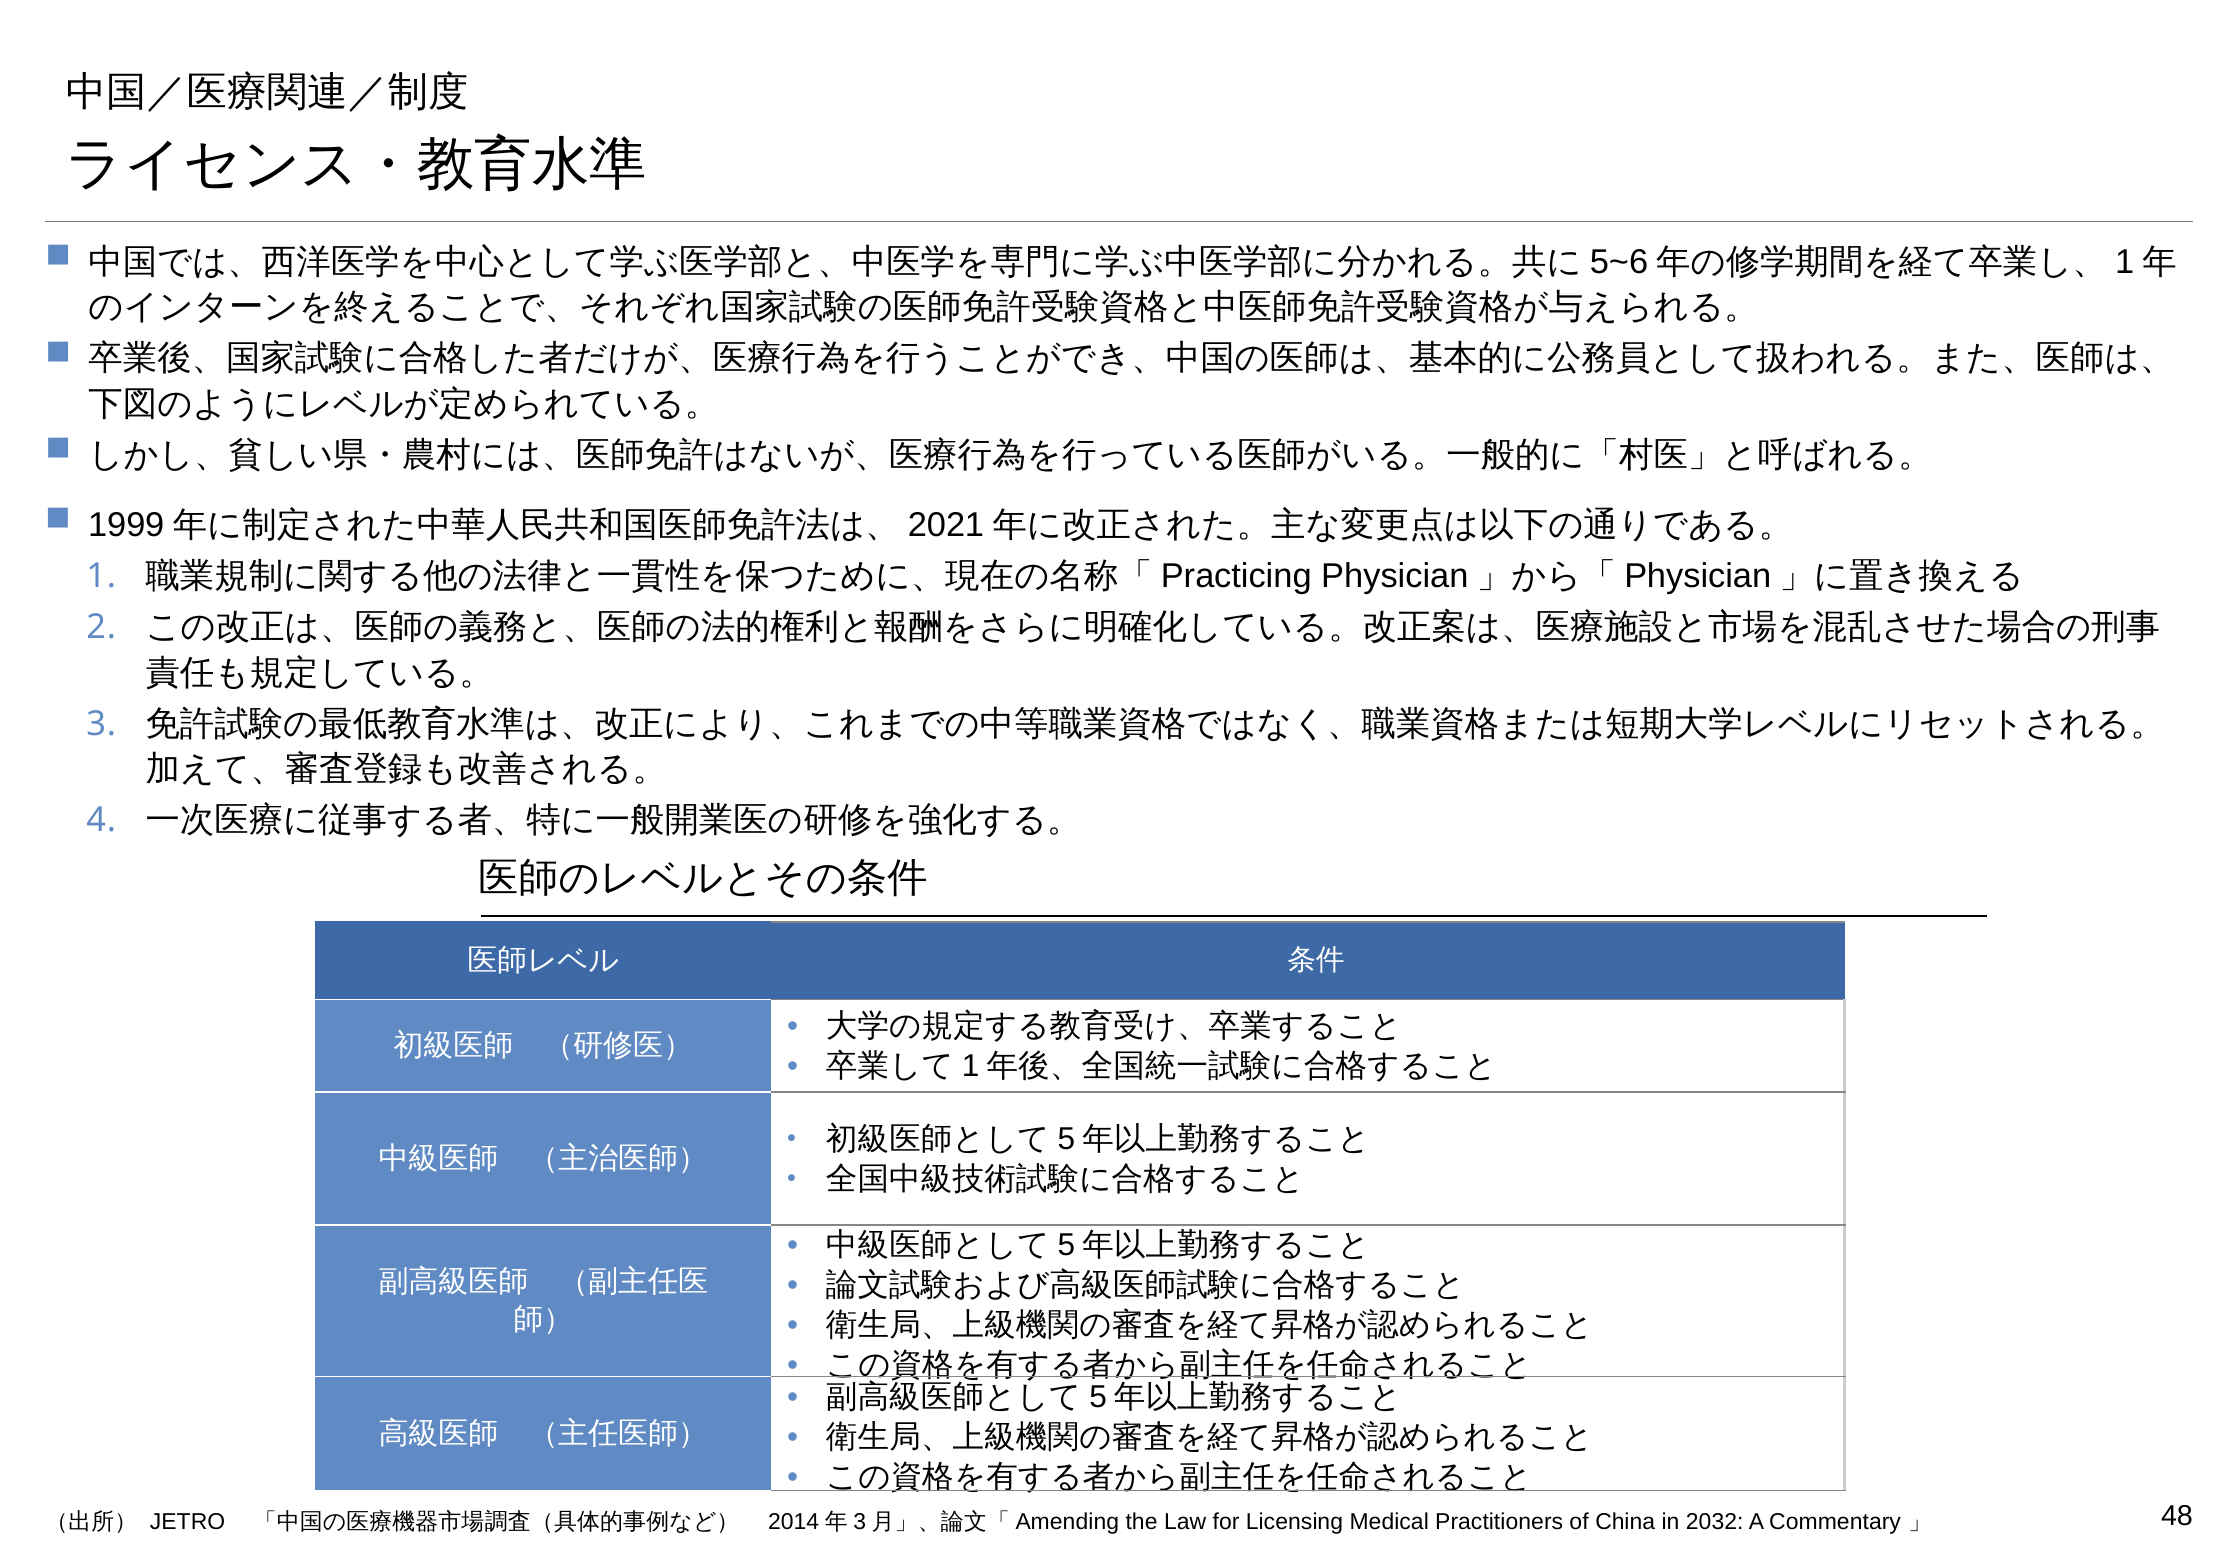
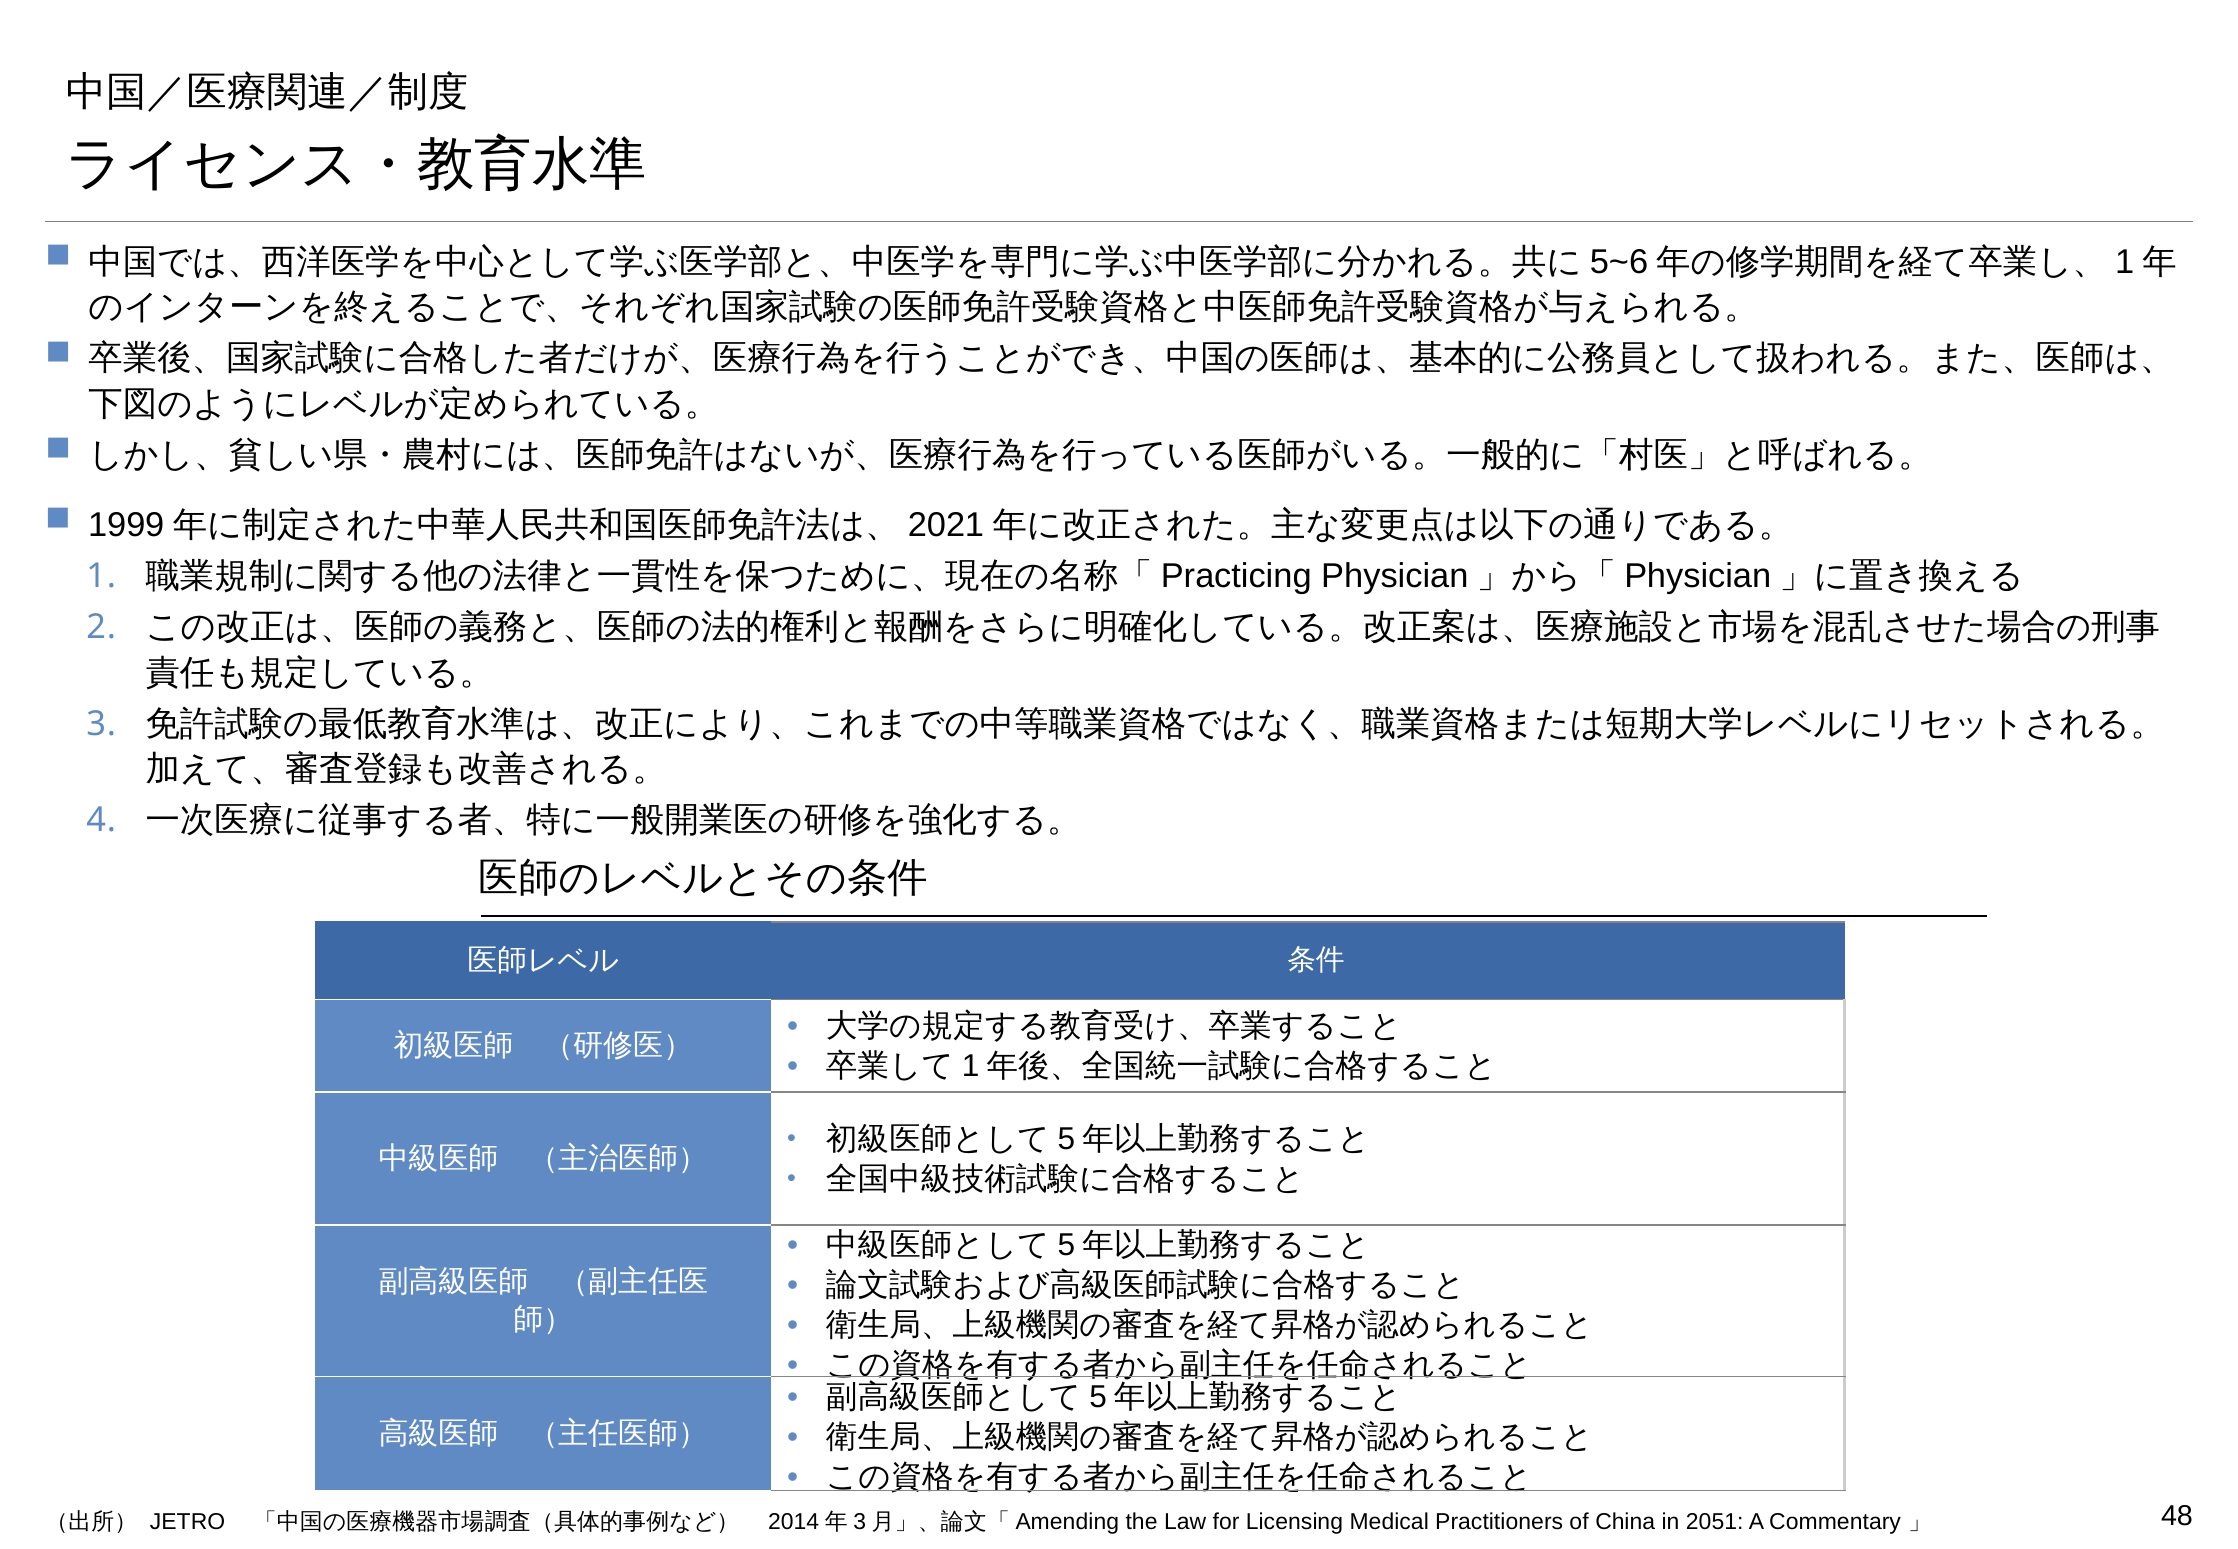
2032: 2032 -> 2051 (1715, 1522)
